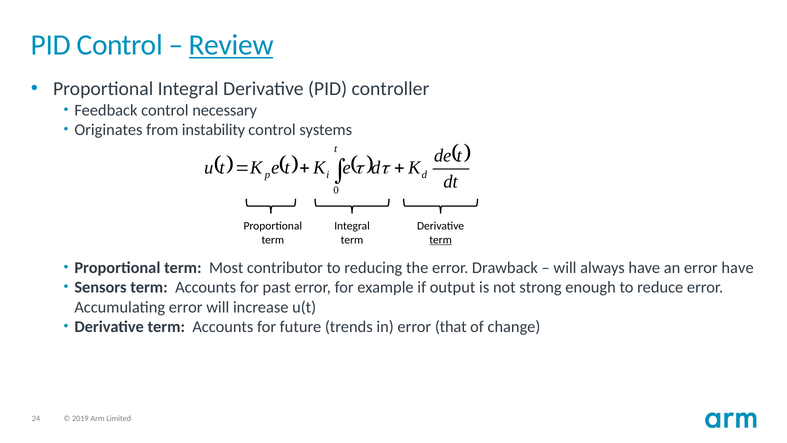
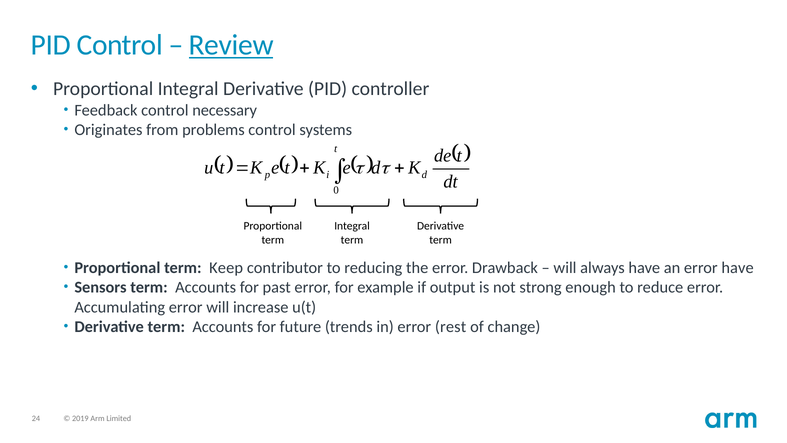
instability: instability -> problems (213, 130)
term underline: present -> none (441, 240)
Most: Most -> Keep (226, 268)
that: that -> rest (451, 327)
